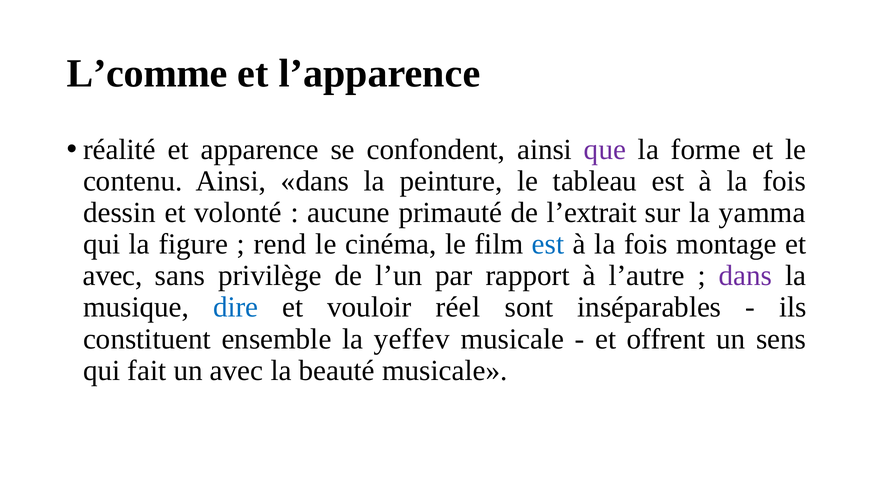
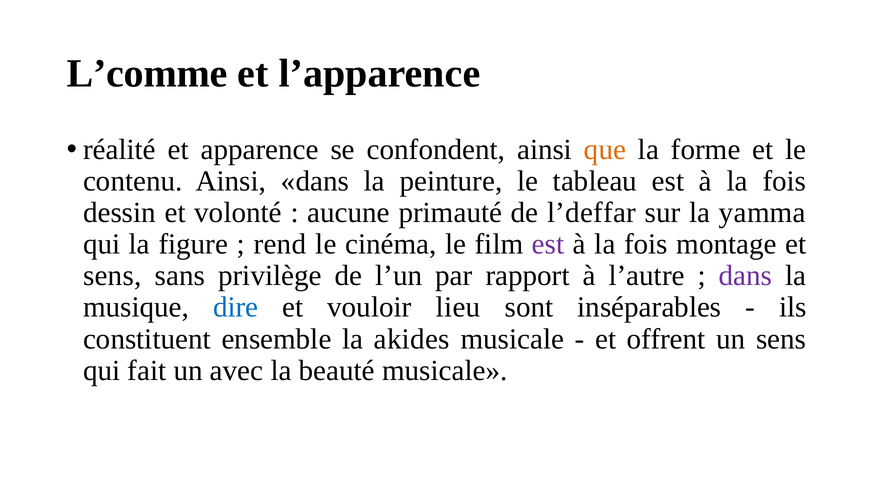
que colour: purple -> orange (605, 150)
l’extrait: l’extrait -> l’deffar (592, 213)
est colour: blue -> purple (548, 244)
avec: avec -> sens (112, 276)
réel: réel -> lieu (458, 307)
yeffev: yeffev -> akides (412, 339)
